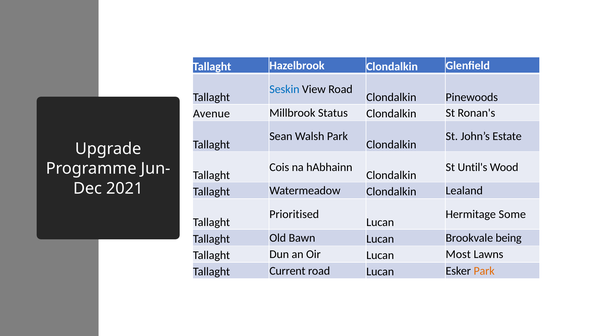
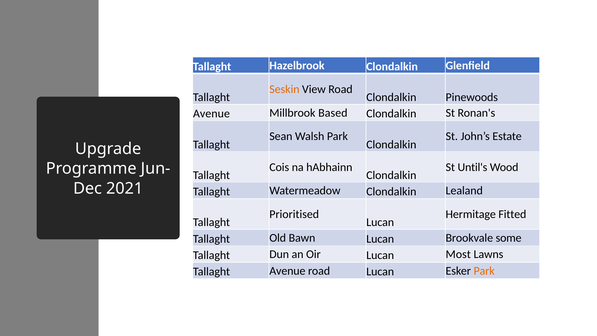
Seskin colour: blue -> orange (284, 89)
Status: Status -> Based (333, 113)
Some: Some -> Fitted (512, 214)
being: being -> some (509, 238)
Tallaght Current: Current -> Avenue (287, 271)
